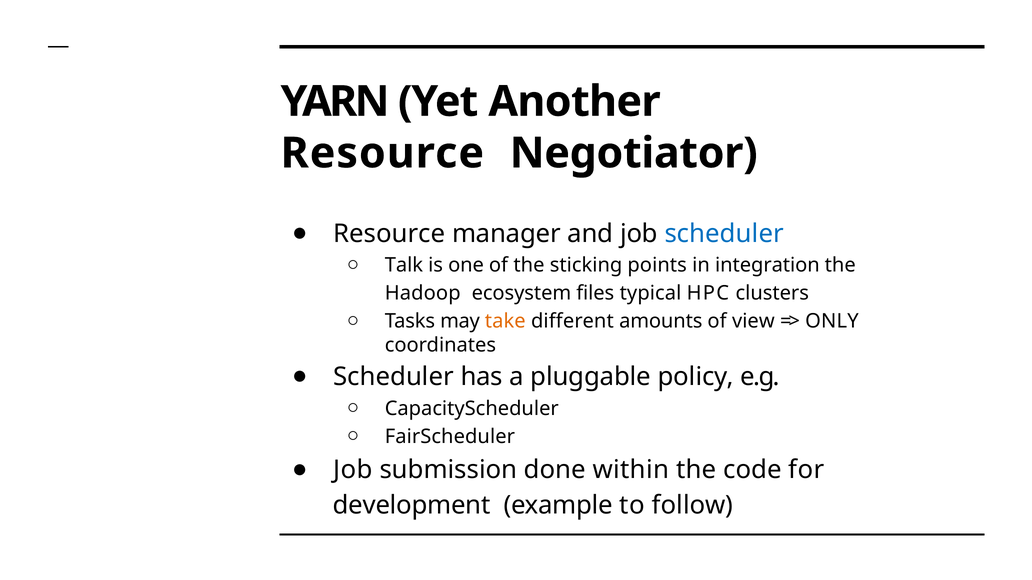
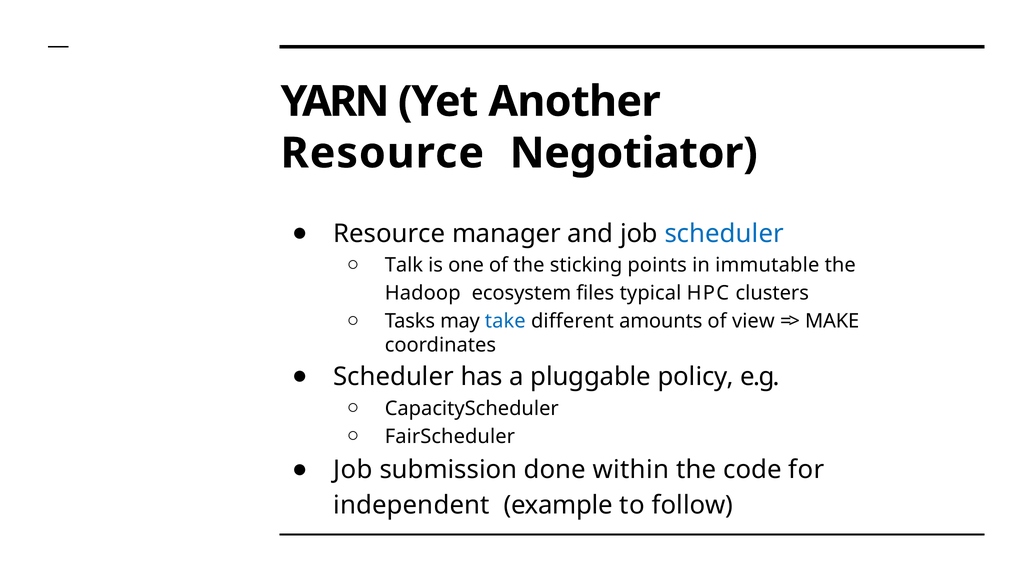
integration: integration -> immutable (767, 265)
take colour: orange -> blue (505, 321)
ONLY: ONLY -> MAKE (832, 321)
development: development -> independent (411, 506)
